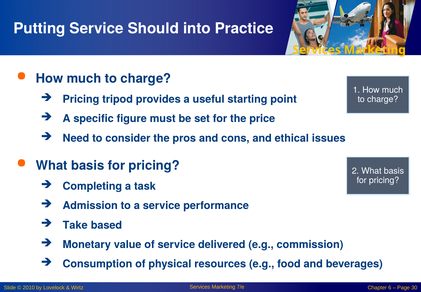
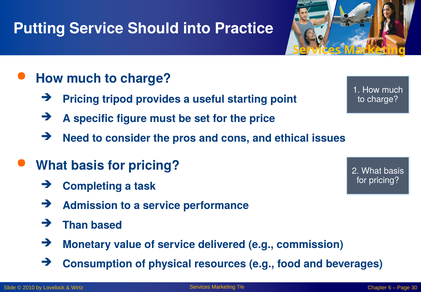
Take: Take -> Than (75, 225)
